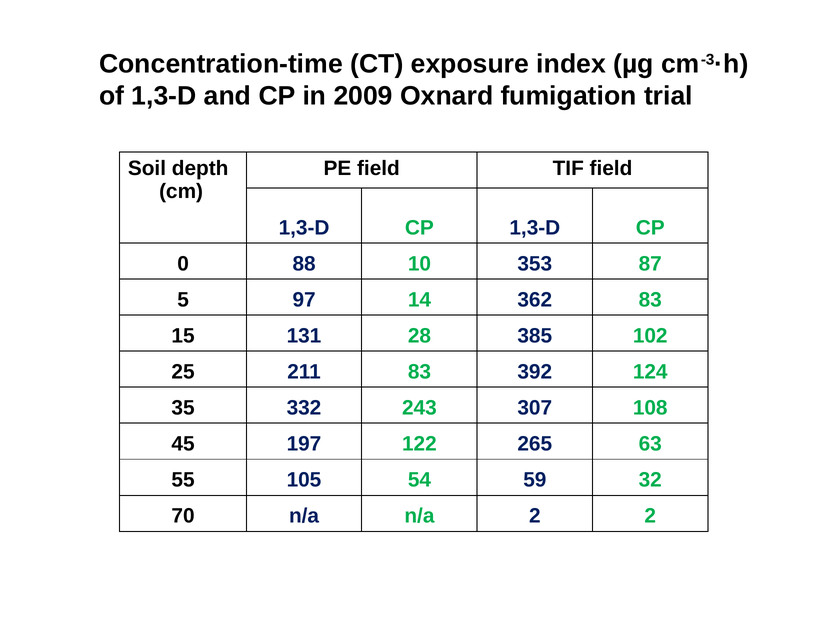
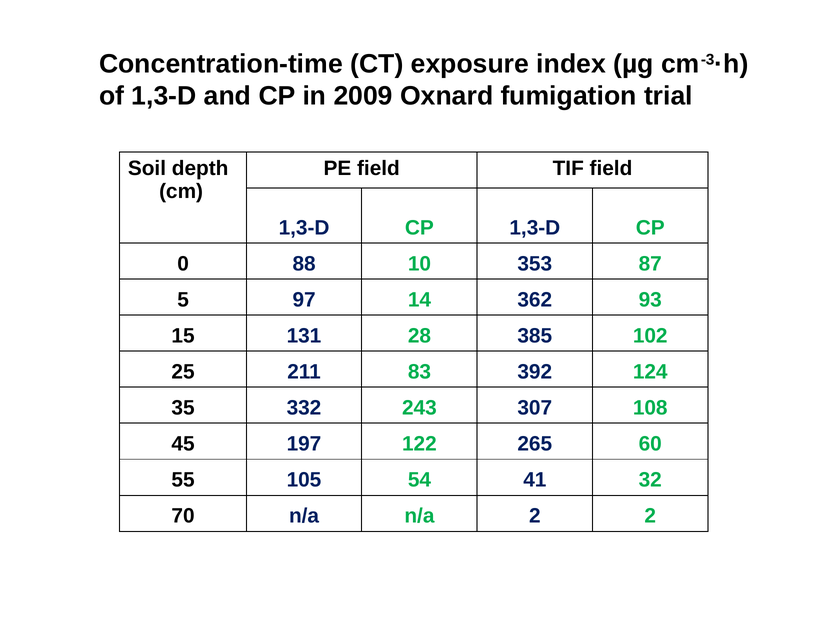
362 83: 83 -> 93 (650, 300)
63: 63 -> 60 (650, 444)
59: 59 -> 41 (535, 480)
